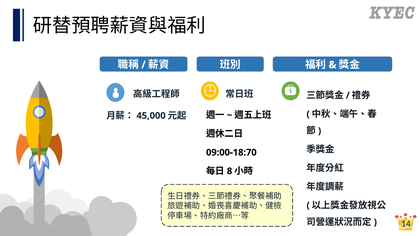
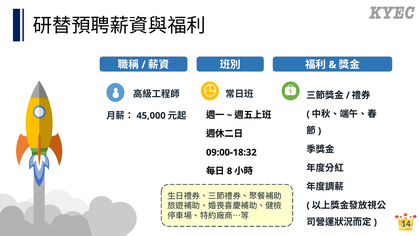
09:00-18:70: 09:00-18:70 -> 09:00-18:32 (231, 152)
